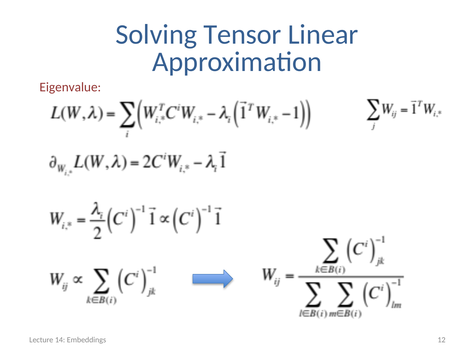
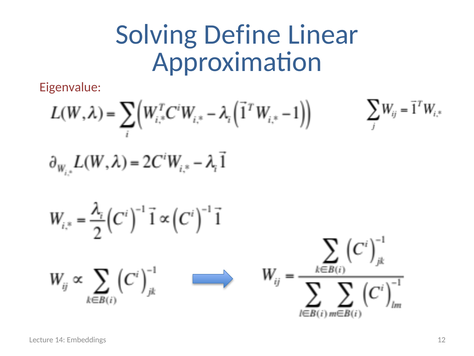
Tensor: Tensor -> Define (242, 35)
